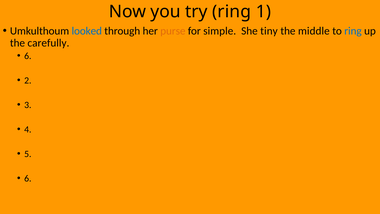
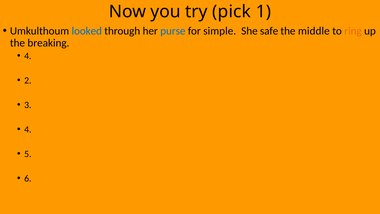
try ring: ring -> pick (232, 12)
purse colour: orange -> blue (173, 31)
tiny: tiny -> safe (269, 31)
ring colour: blue -> orange (353, 31)
carefully: carefully -> breaking (48, 43)
6: 6 -> 4 (28, 56)
